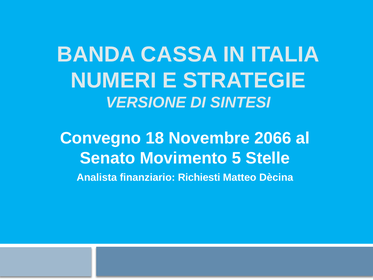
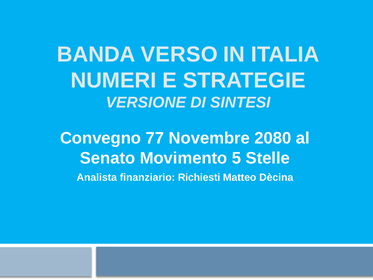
CASSA: CASSA -> VERSO (179, 54)
18: 18 -> 77 (155, 138)
2066: 2066 -> 2080 (273, 138)
